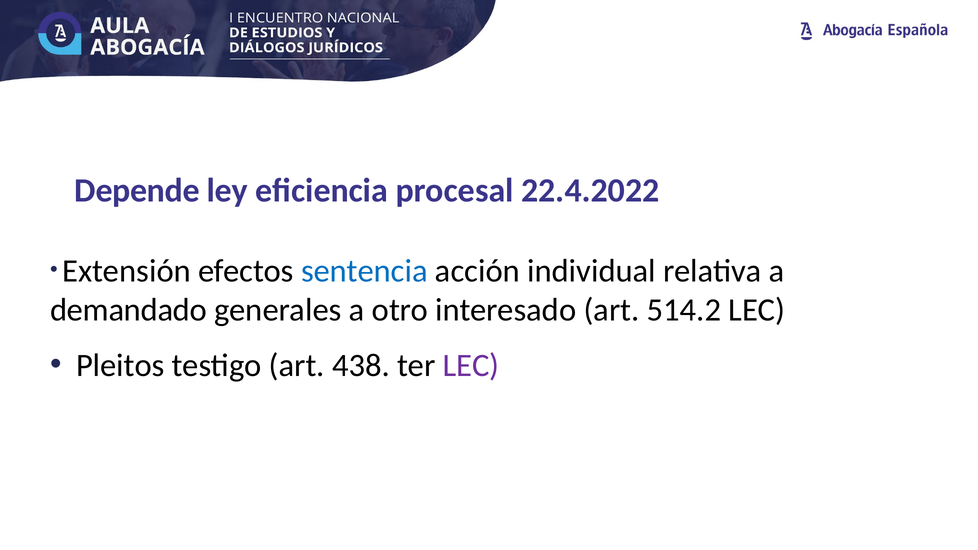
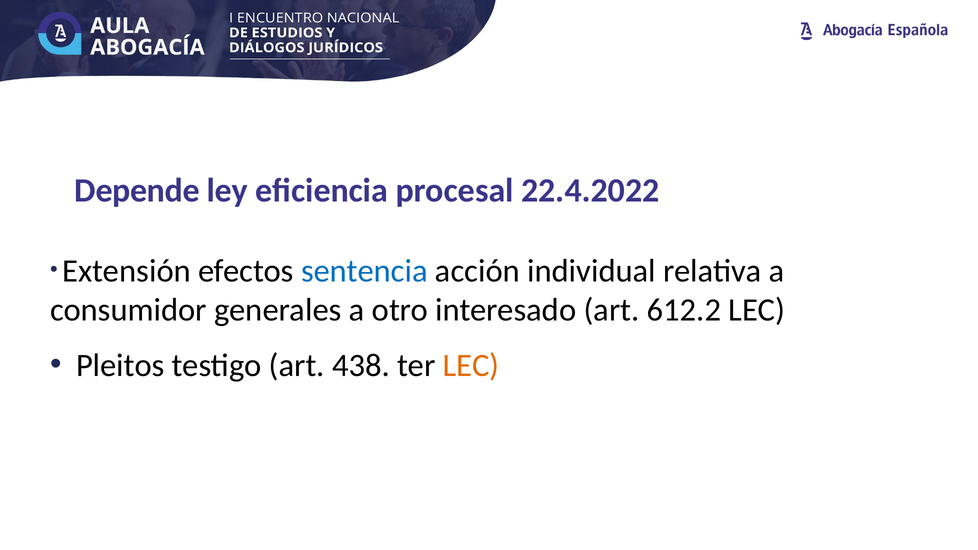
demandado: demandado -> consumidor (128, 310)
514.2: 514.2 -> 612.2 (684, 310)
LEC colour: purple -> orange (471, 365)
